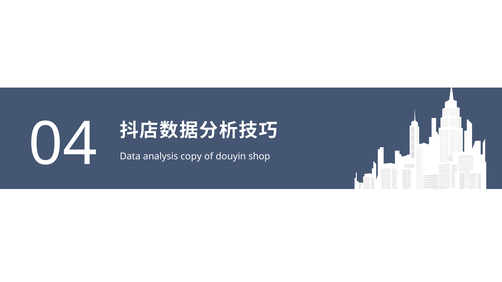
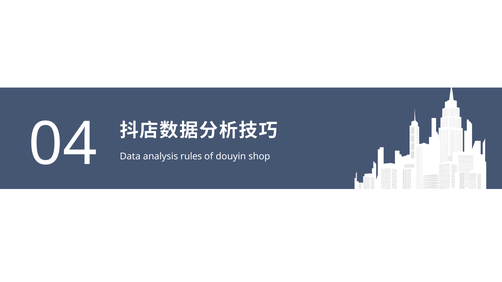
copy: copy -> rules (191, 156)
